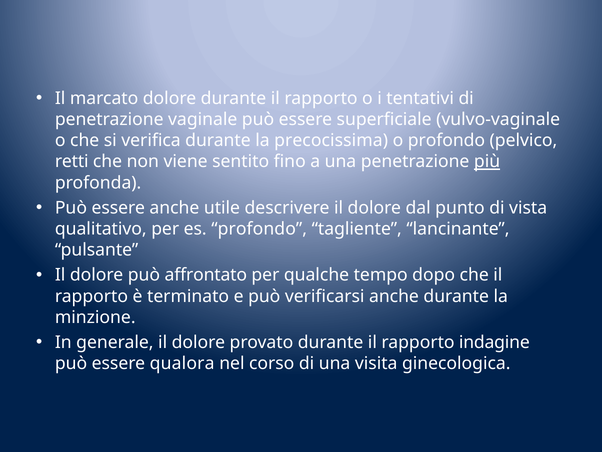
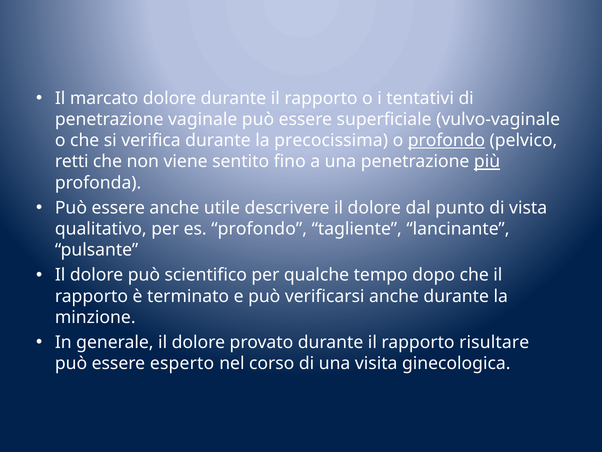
profondo underline: none -> present (446, 140)
affrontato: affrontato -> scientifico (206, 275)
indagine: indagine -> risultare (494, 342)
qualora: qualora -> esperto (182, 363)
